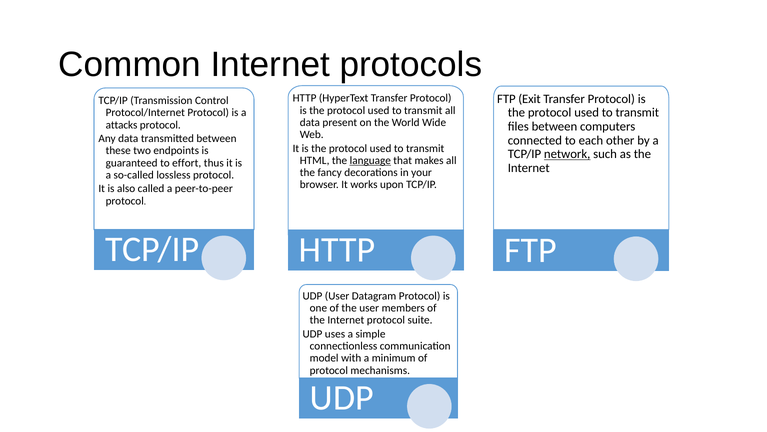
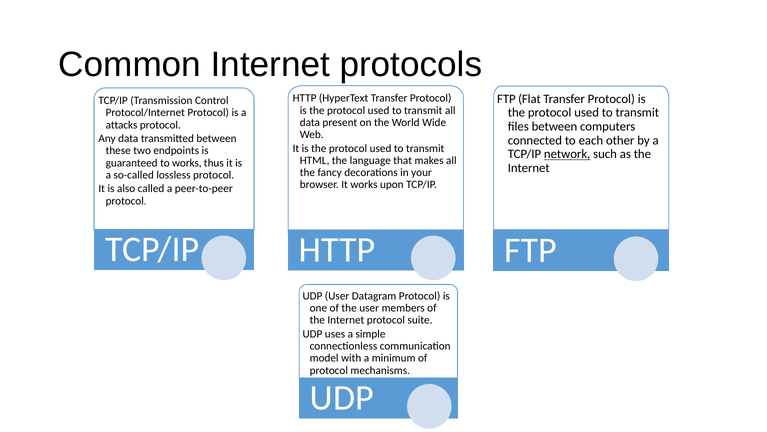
Exit: Exit -> Flat (530, 99)
language underline: present -> none (370, 160)
to effort: effort -> works (187, 163)
